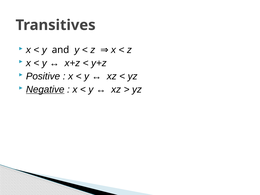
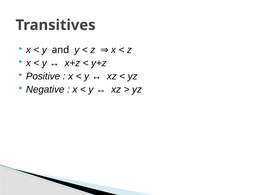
Negative underline: present -> none (45, 89)
